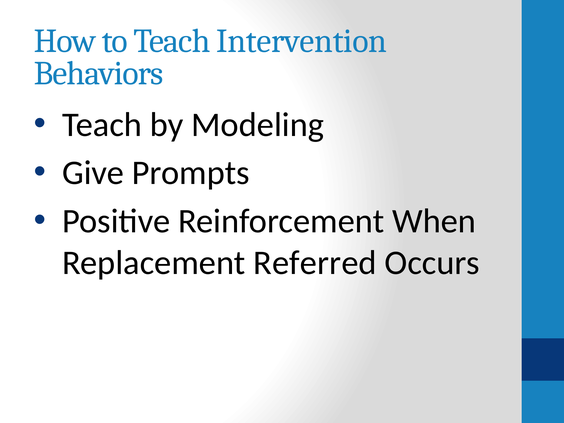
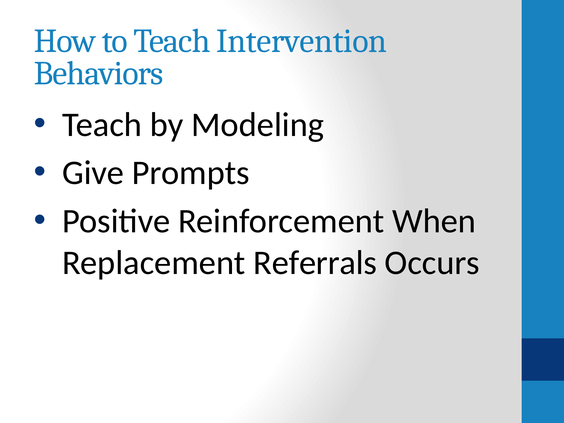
Referred: Referred -> Referrals (315, 263)
